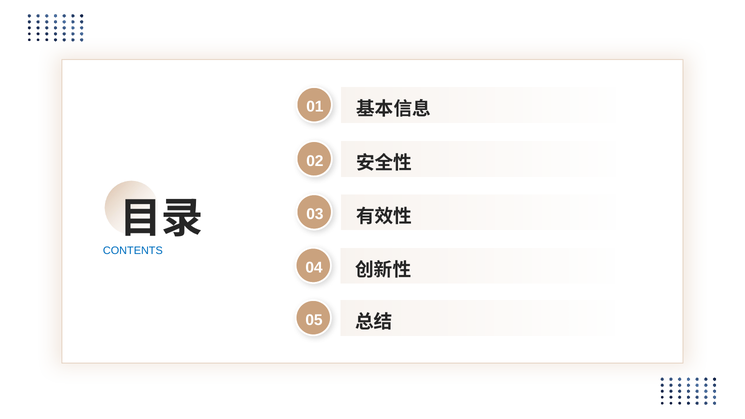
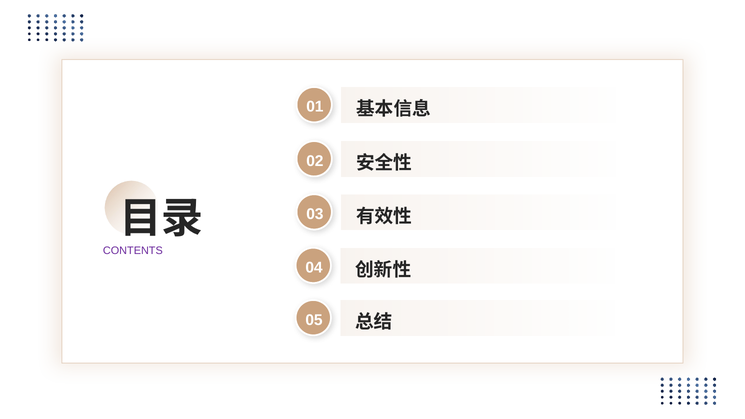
CONTENTS colour: blue -> purple (133, 251)
